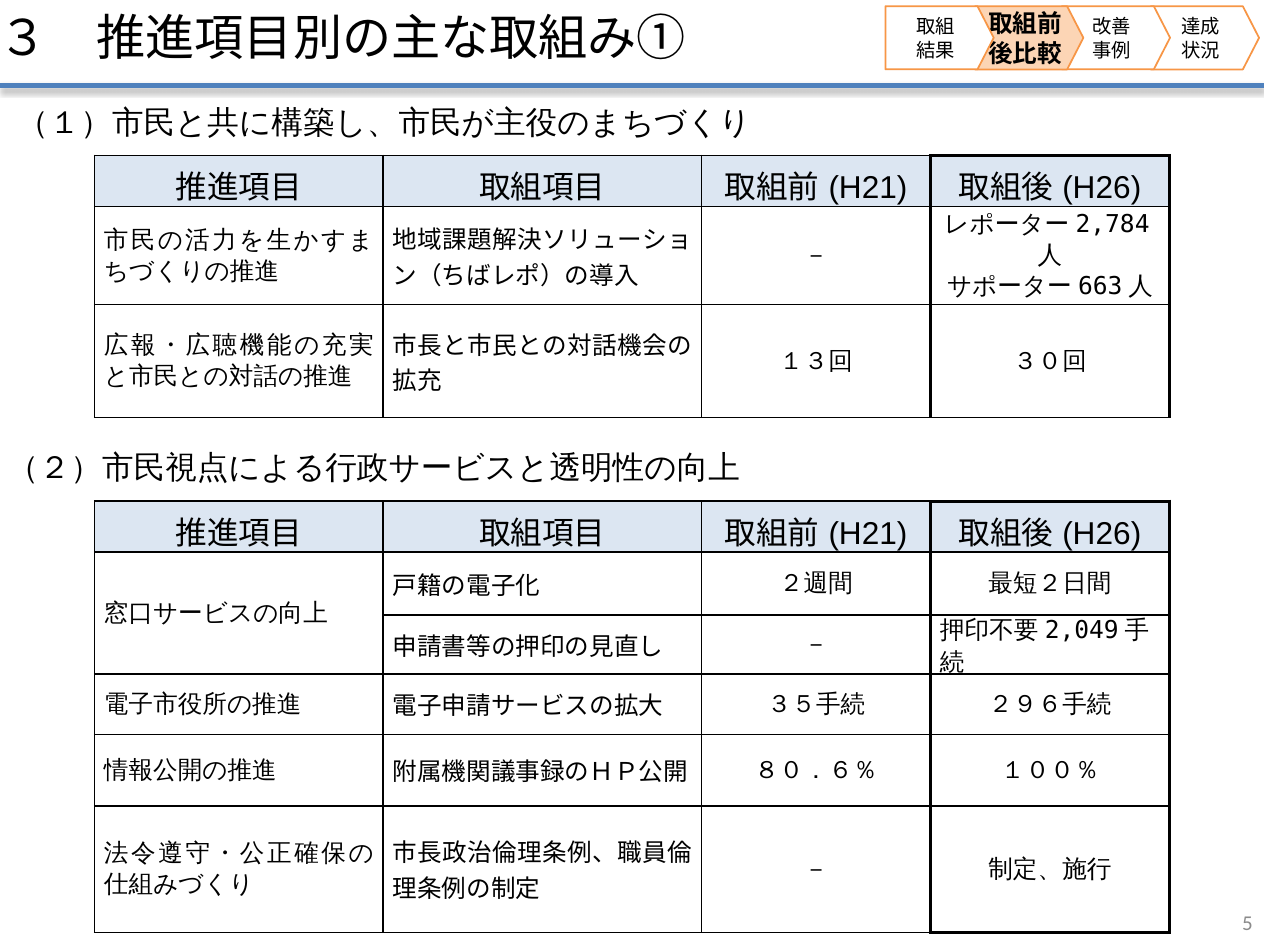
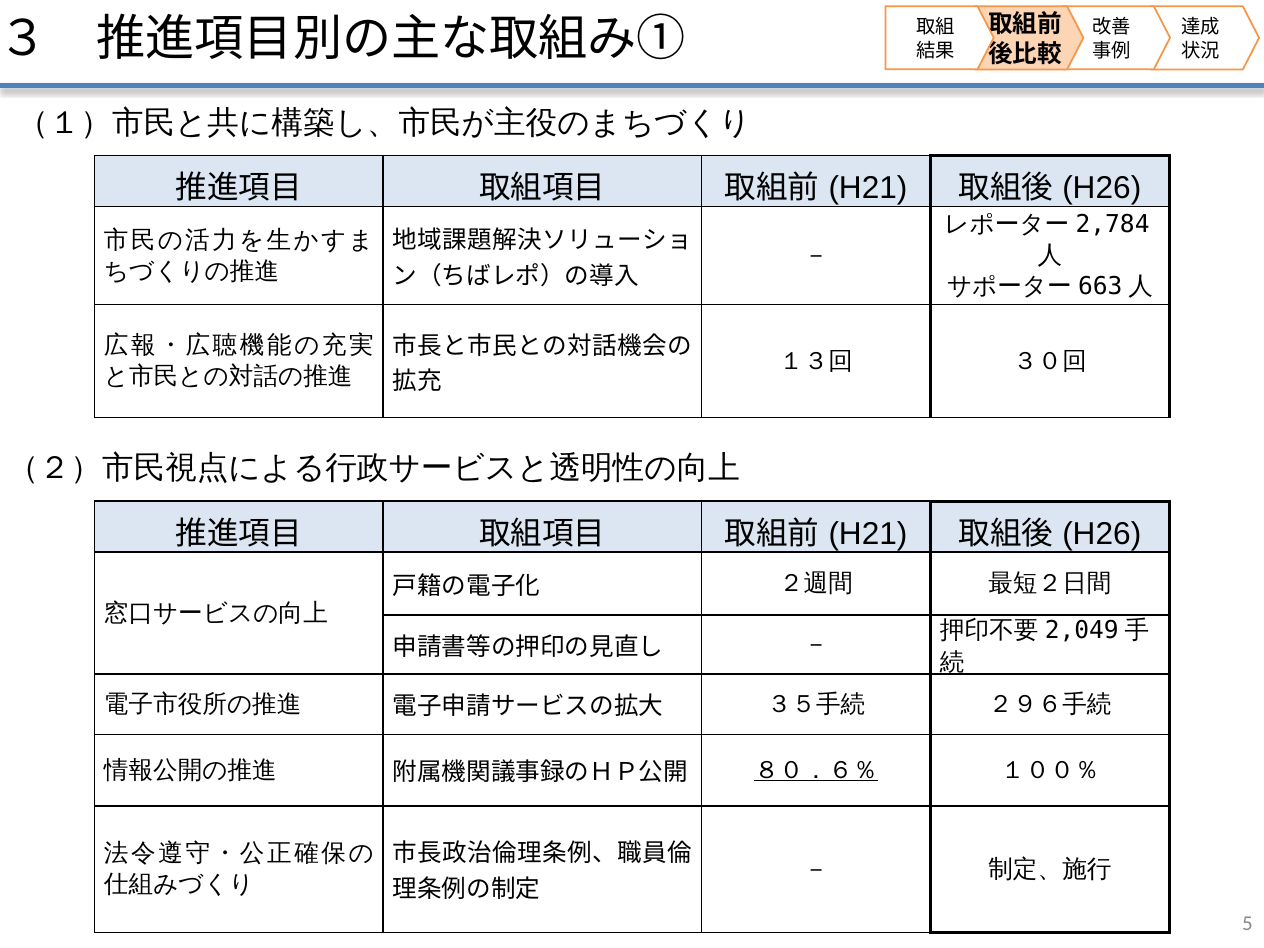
８０．６％ underline: none -> present (816, 770)
